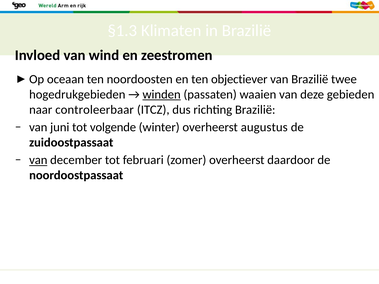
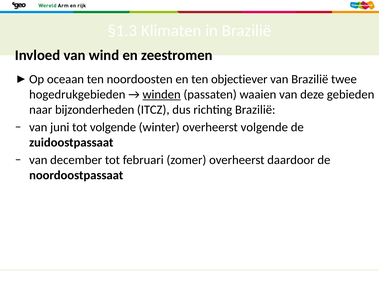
controleerbaar: controleerbaar -> bijzonderheden (95, 110)
overheerst augustus: augustus -> volgende (264, 127)
van underline: present -> none (38, 160)
